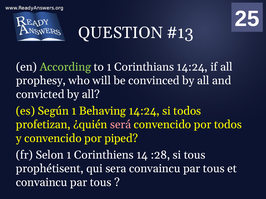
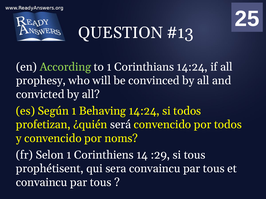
será colour: pink -> white (121, 125)
piped: piped -> noms (121, 139)
:28: :28 -> :29 (160, 155)
